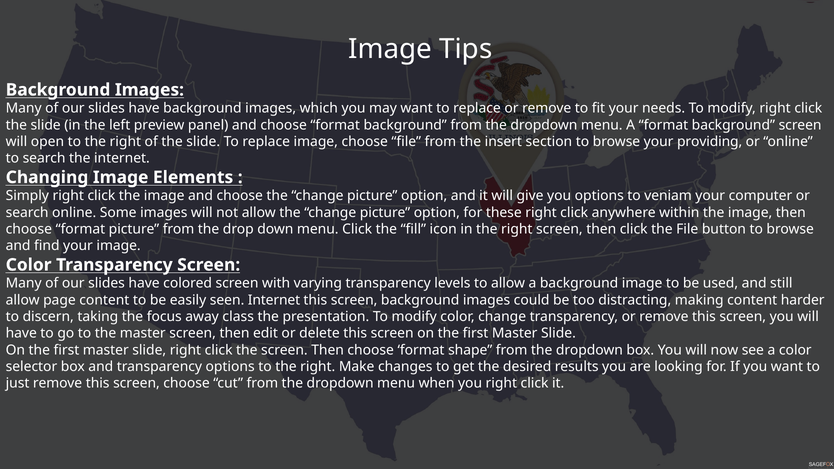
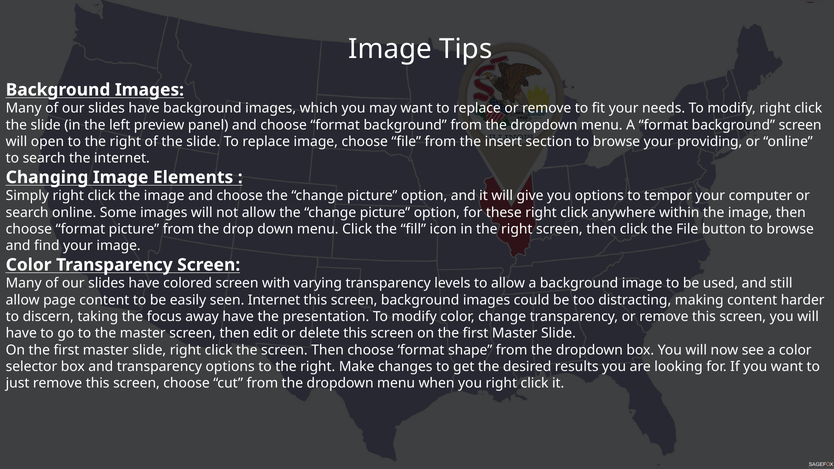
veniam: veniam -> tempor (668, 196)
away class: class -> have (238, 317)
